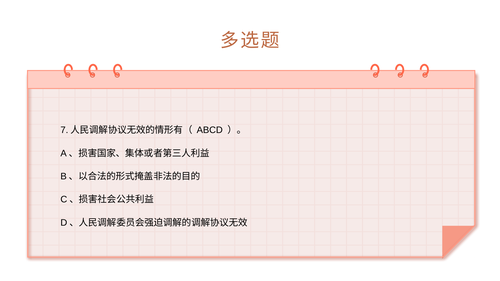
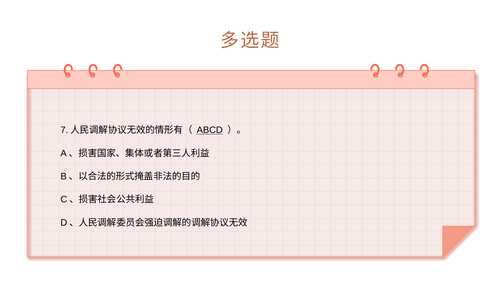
ABCD underline: none -> present (210, 130)
